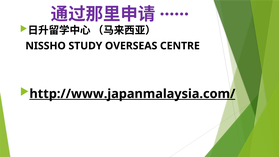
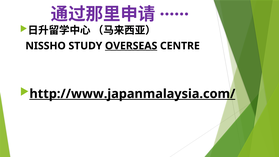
OVERSEAS underline: none -> present (131, 46)
